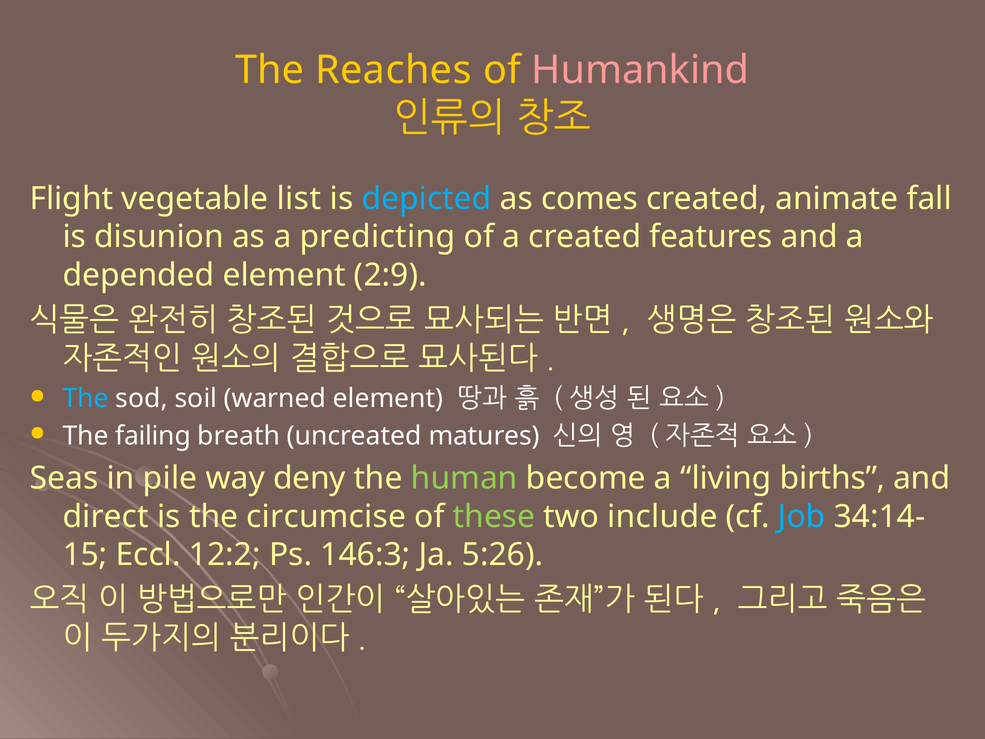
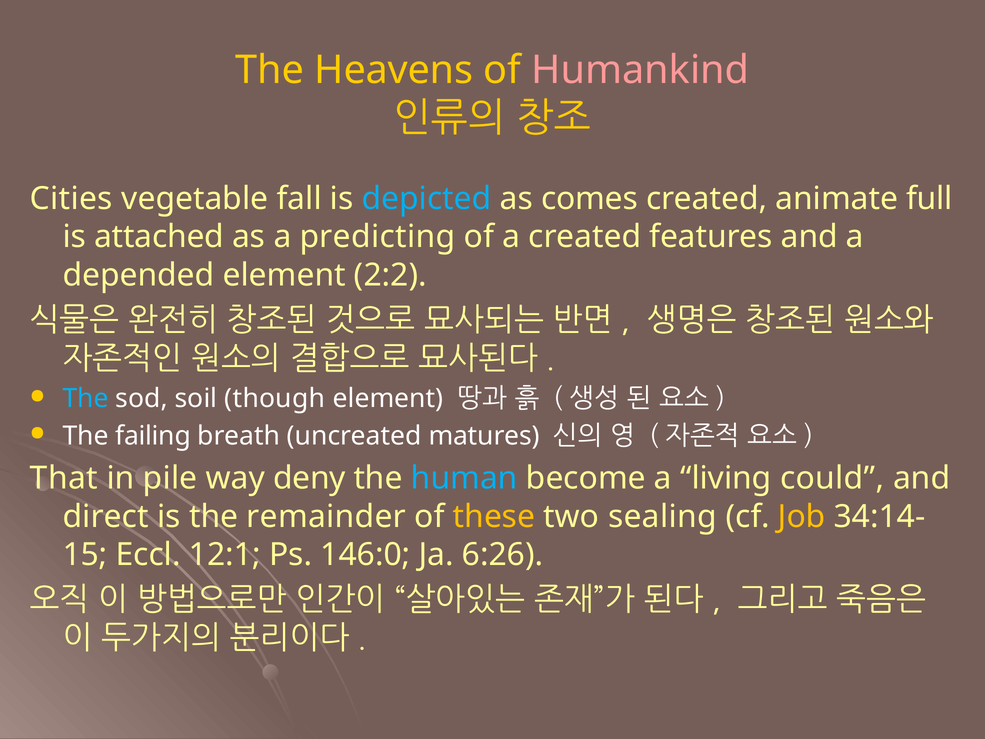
Reaches: Reaches -> Heavens (394, 70)
Flight: Flight -> Cities (71, 199)
list: list -> fall (299, 199)
fall: fall -> full (929, 199)
disunion: disunion -> attached (159, 237)
2:9: 2:9 -> 2:2 (390, 275)
warned: warned -> though (275, 399)
Seas: Seas -> That (64, 478)
human colour: light green -> light blue (464, 478)
births: births -> could (832, 478)
circumcise: circumcise -> remainder (326, 516)
these colour: light green -> yellow (494, 516)
include: include -> sealing (662, 516)
Job colour: light blue -> yellow (802, 516)
12:2: 12:2 -> 12:1 (225, 555)
146:3: 146:3 -> 146:0 (365, 555)
5:26: 5:26 -> 6:26 (503, 555)
